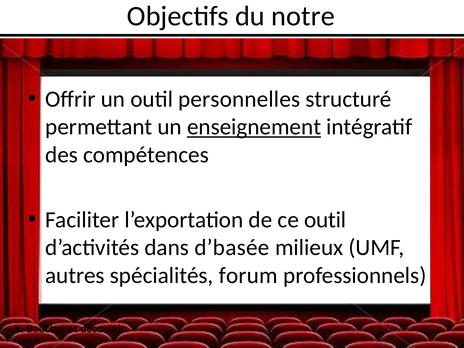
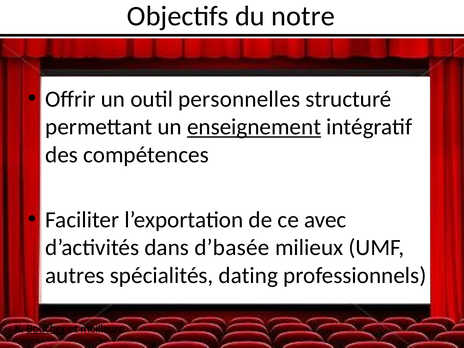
ce outil: outil -> avec (325, 220)
forum: forum -> dating (248, 275)
Boucher underline: none -> present (46, 329)
découvrir: découvrir -> meilleure (102, 329)
